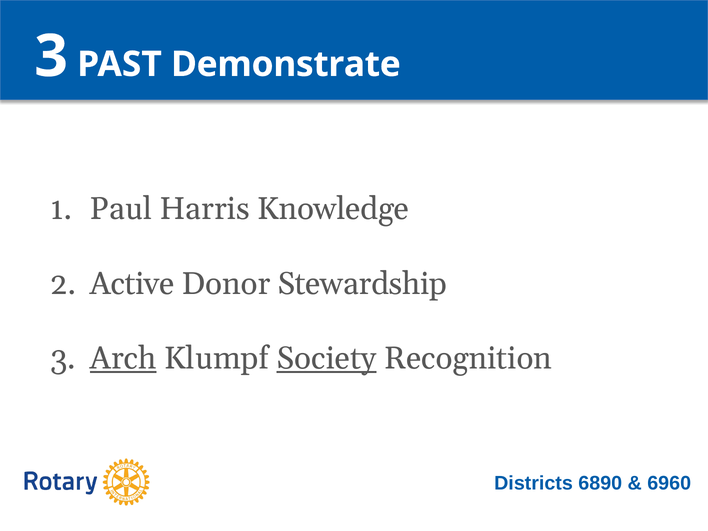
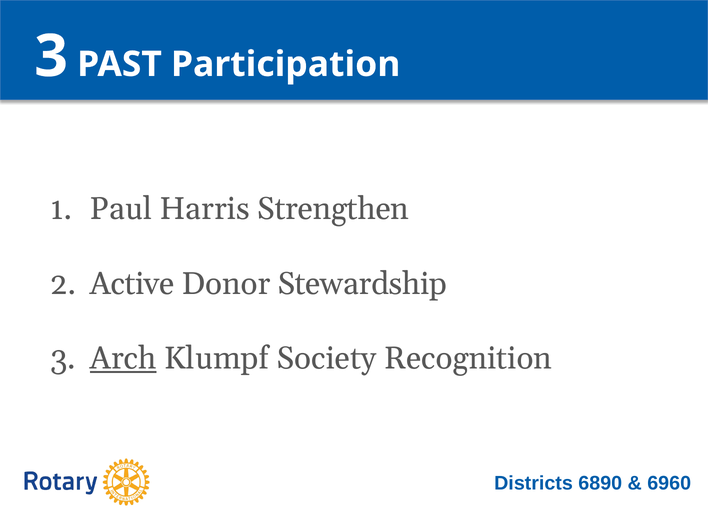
Demonstrate: Demonstrate -> Participation (286, 64)
Knowledge: Knowledge -> Strengthen (333, 209)
Society underline: present -> none (327, 358)
